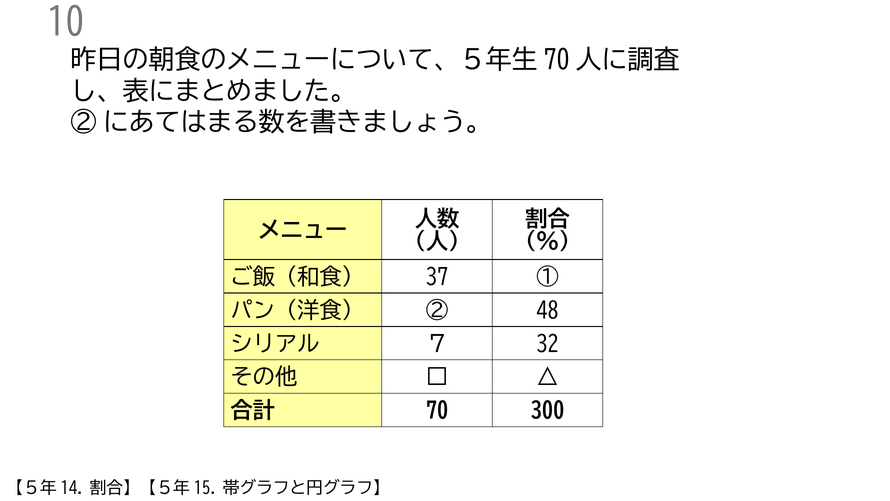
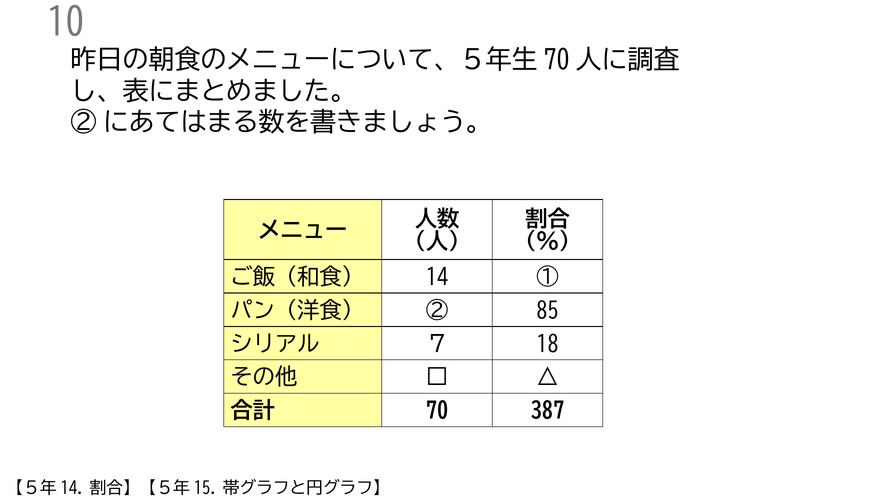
37: 37 -> 14 (437, 277)
48: 48 -> 85 (548, 311)
32: 32 -> 18 (548, 344)
300: 300 -> 387 (548, 411)
